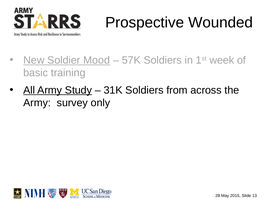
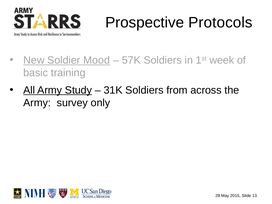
Wounded: Wounded -> Protocols (220, 23)
